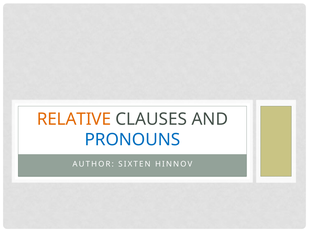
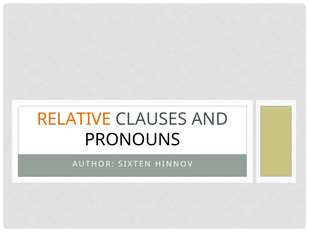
PRONOUNS colour: blue -> black (132, 140)
